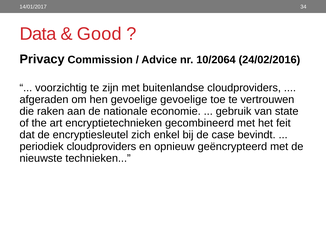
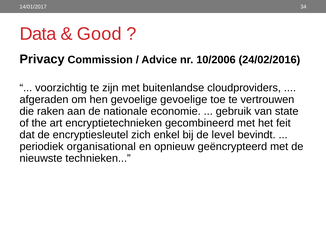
10/2064: 10/2064 -> 10/2006 (216, 60)
case: case -> level (223, 135)
periodiek cloudproviders: cloudproviders -> organisational (101, 147)
